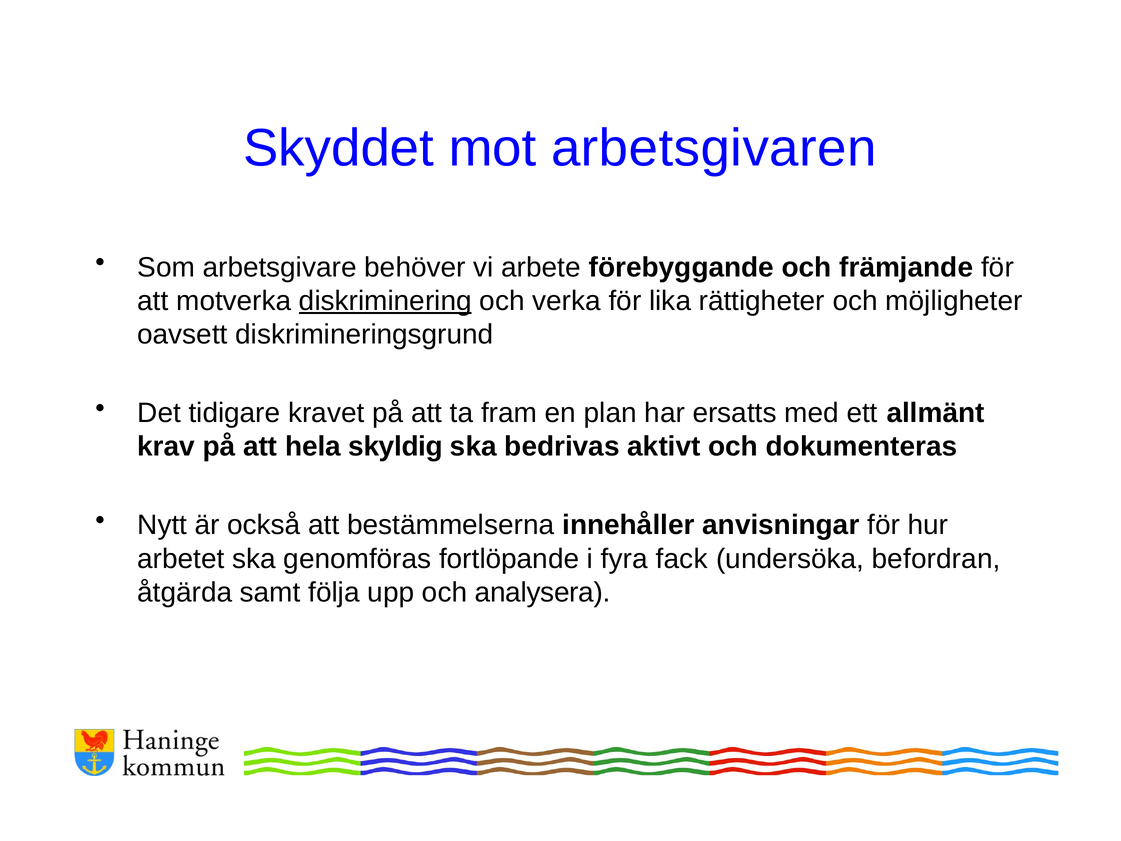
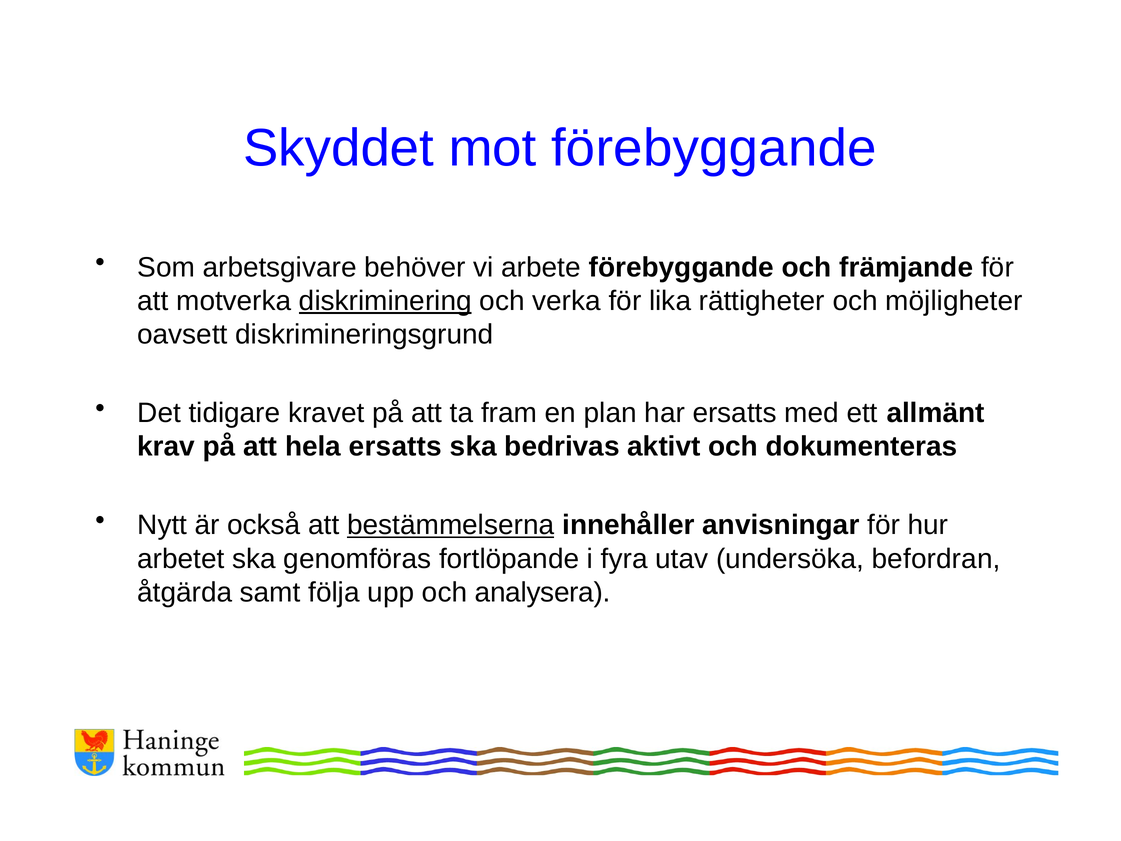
mot arbetsgivaren: arbetsgivaren -> förebyggande (714, 148)
hela skyldig: skyldig -> ersatts (395, 447)
bestämmelserna underline: none -> present (451, 525)
fack: fack -> utav (682, 559)
